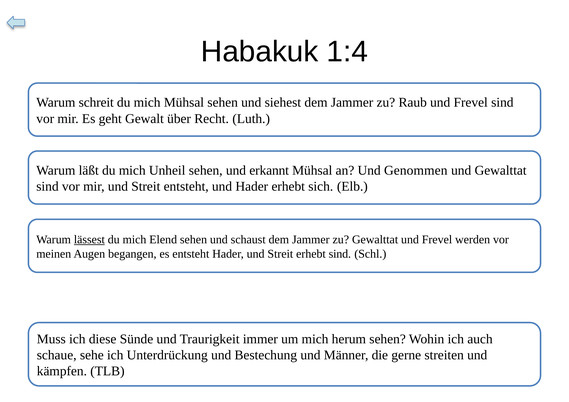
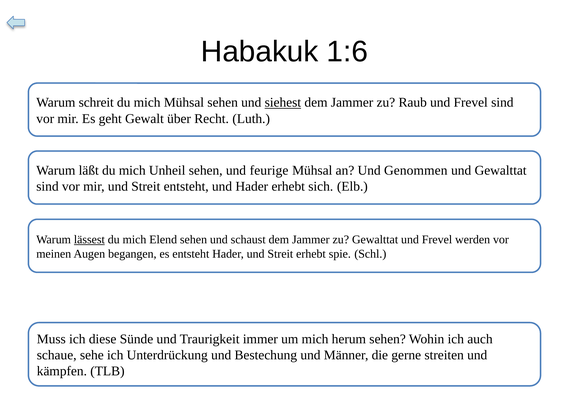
1:4: 1:4 -> 1:6 (347, 52)
siehest underline: none -> present (283, 103)
erkannt: erkannt -> feurige (269, 171)
erhebt sind: sind -> spie (340, 254)
